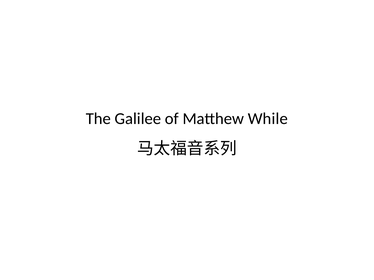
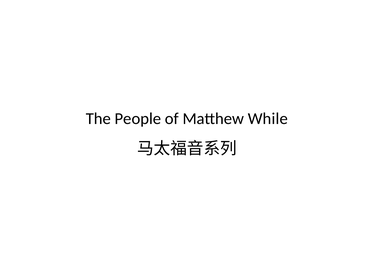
Galilee: Galilee -> People (138, 119)
